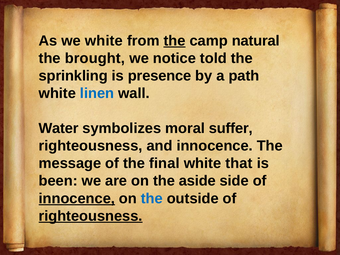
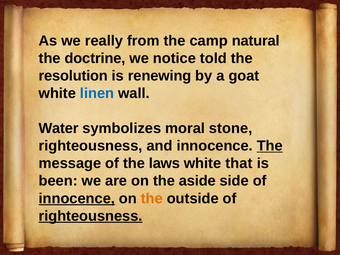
we white: white -> really (104, 41)
the underline: present -> none (175, 41)
brought: brought -> doctrine (95, 58)
sprinkling: sprinkling -> resolution (73, 76)
presence: presence -> renewing (160, 76)
path: path -> goat (244, 76)
suffer: suffer -> stone (231, 128)
The underline: none -> present (270, 146)
final: final -> laws (164, 163)
the colour: blue -> orange (152, 198)
